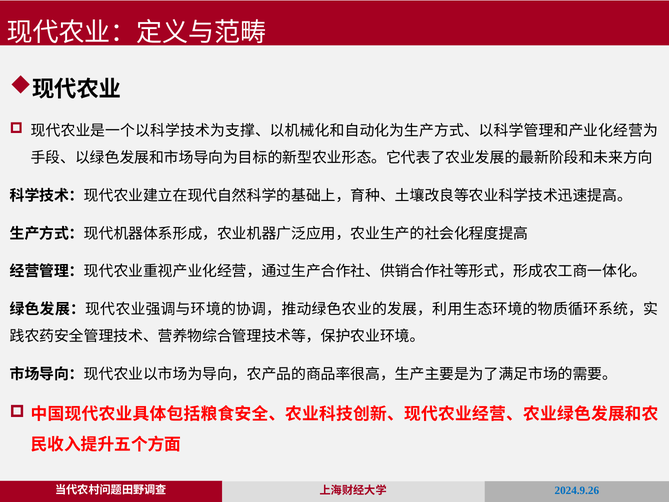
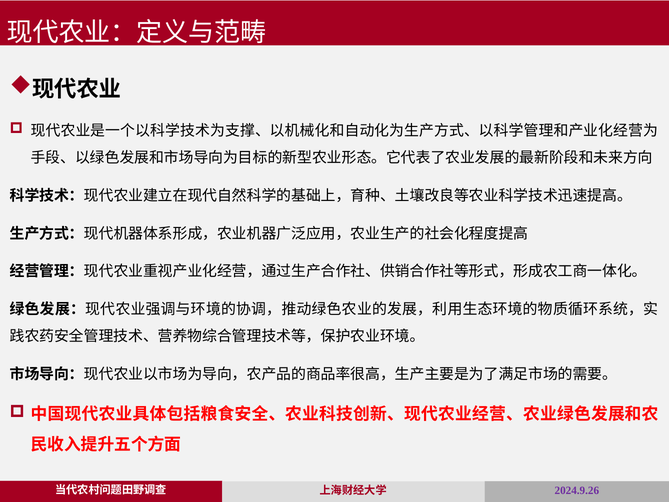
2024.9.26 colour: blue -> purple (577, 490)
